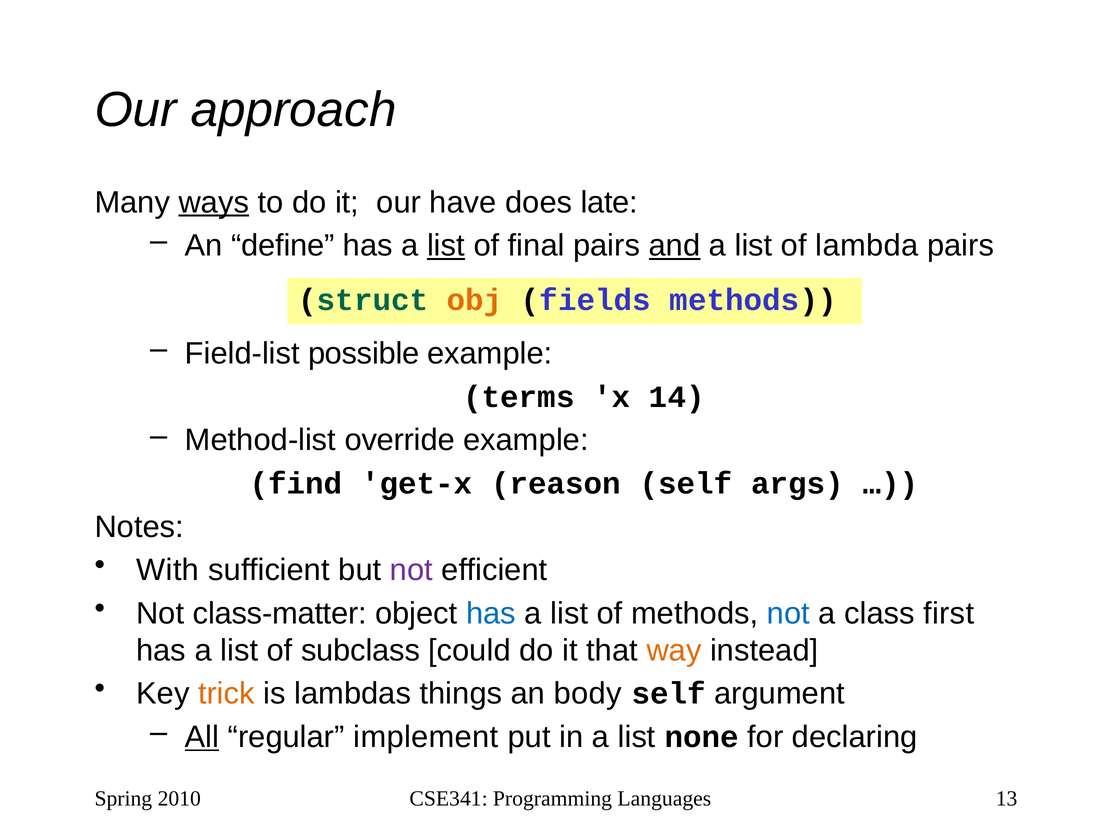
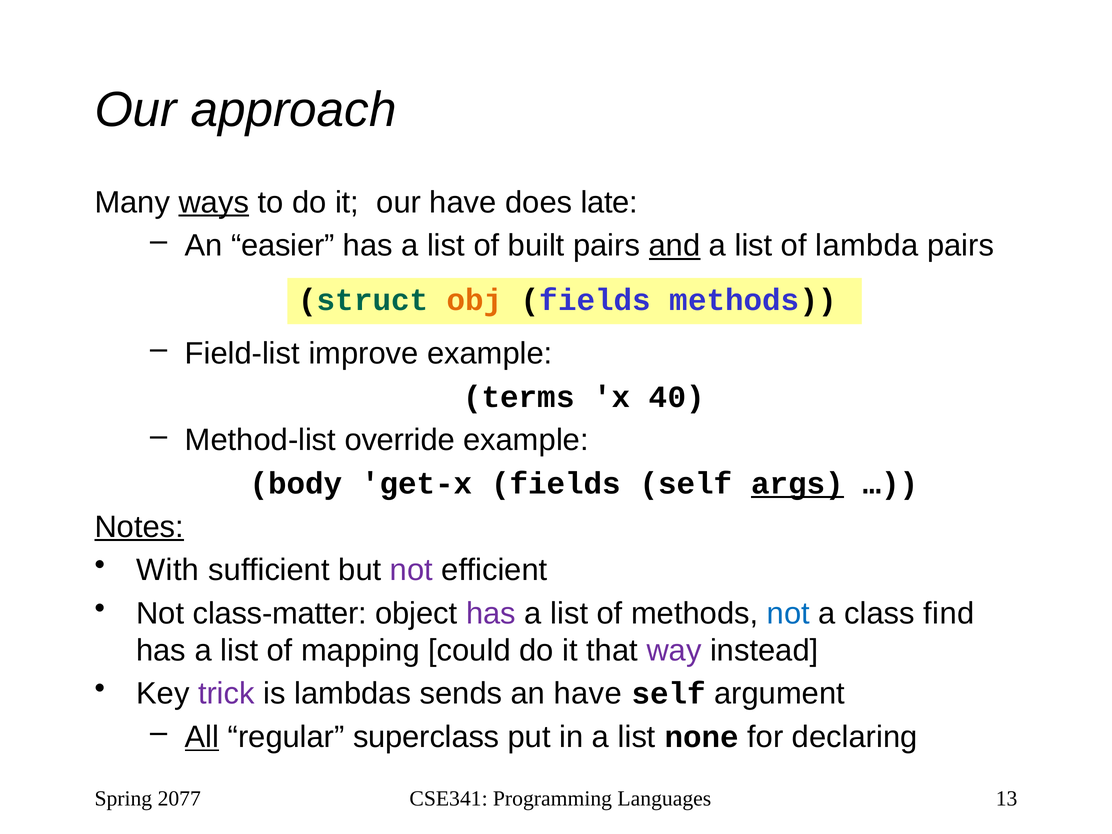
define: define -> easier (283, 246)
list underline: present -> none (446, 246)
final: final -> built (536, 246)
possible: possible -> improve (364, 354)
14: 14 -> 40 (677, 397)
find: find -> body (296, 484)
get-x reason: reason -> fields (556, 484)
args underline: none -> present (797, 484)
Notes underline: none -> present (139, 527)
has colour: blue -> purple (491, 613)
first: first -> find (949, 613)
subclass: subclass -> mapping (360, 650)
way colour: orange -> purple (674, 650)
trick colour: orange -> purple (226, 694)
things: things -> sends (461, 694)
an body: body -> have (588, 694)
implement: implement -> superclass (426, 737)
2010: 2010 -> 2077 (179, 798)
